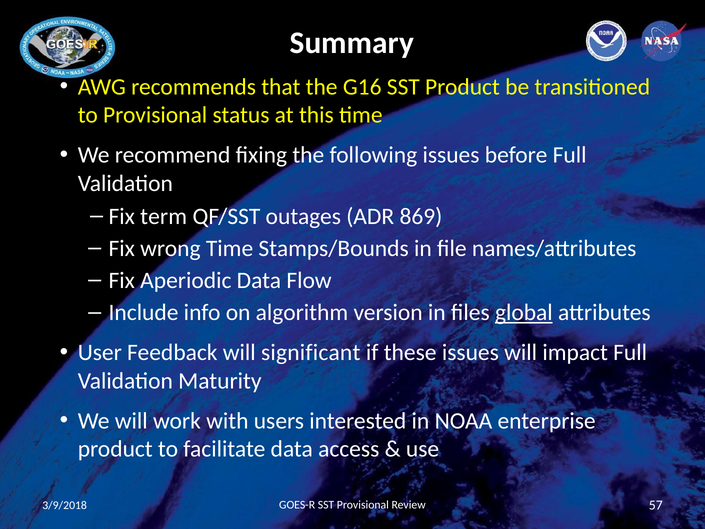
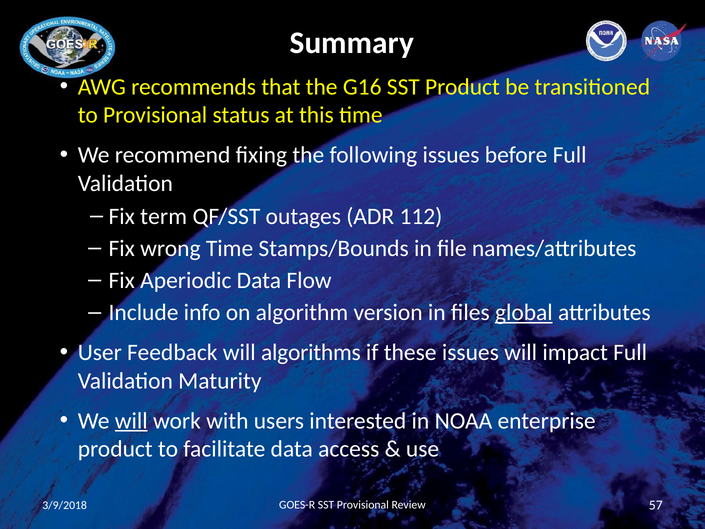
869: 869 -> 112 (421, 216)
significant: significant -> algorithms (311, 352)
will underline: none -> present (131, 421)
